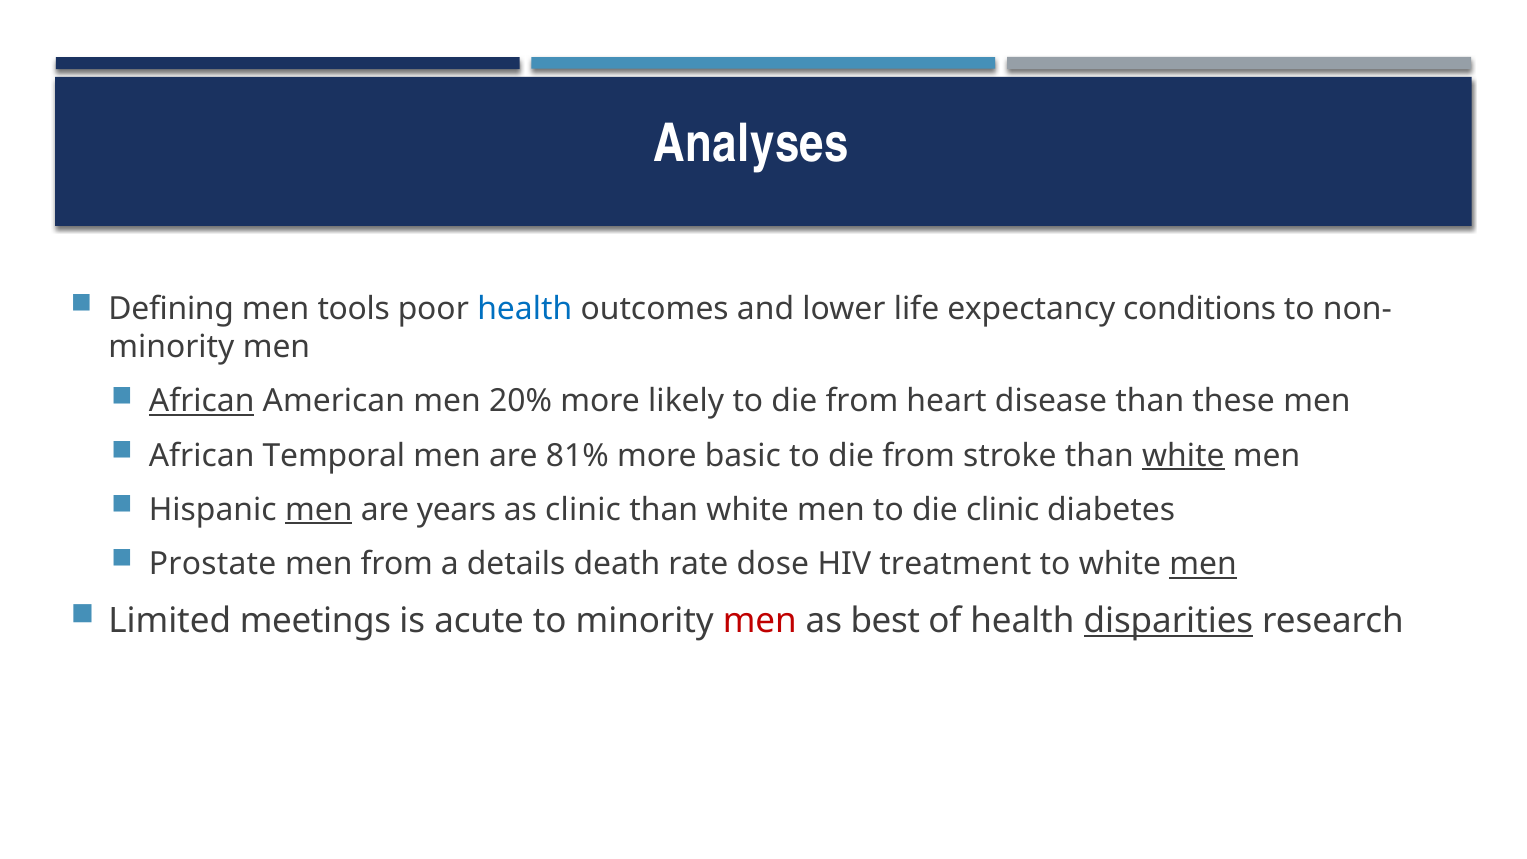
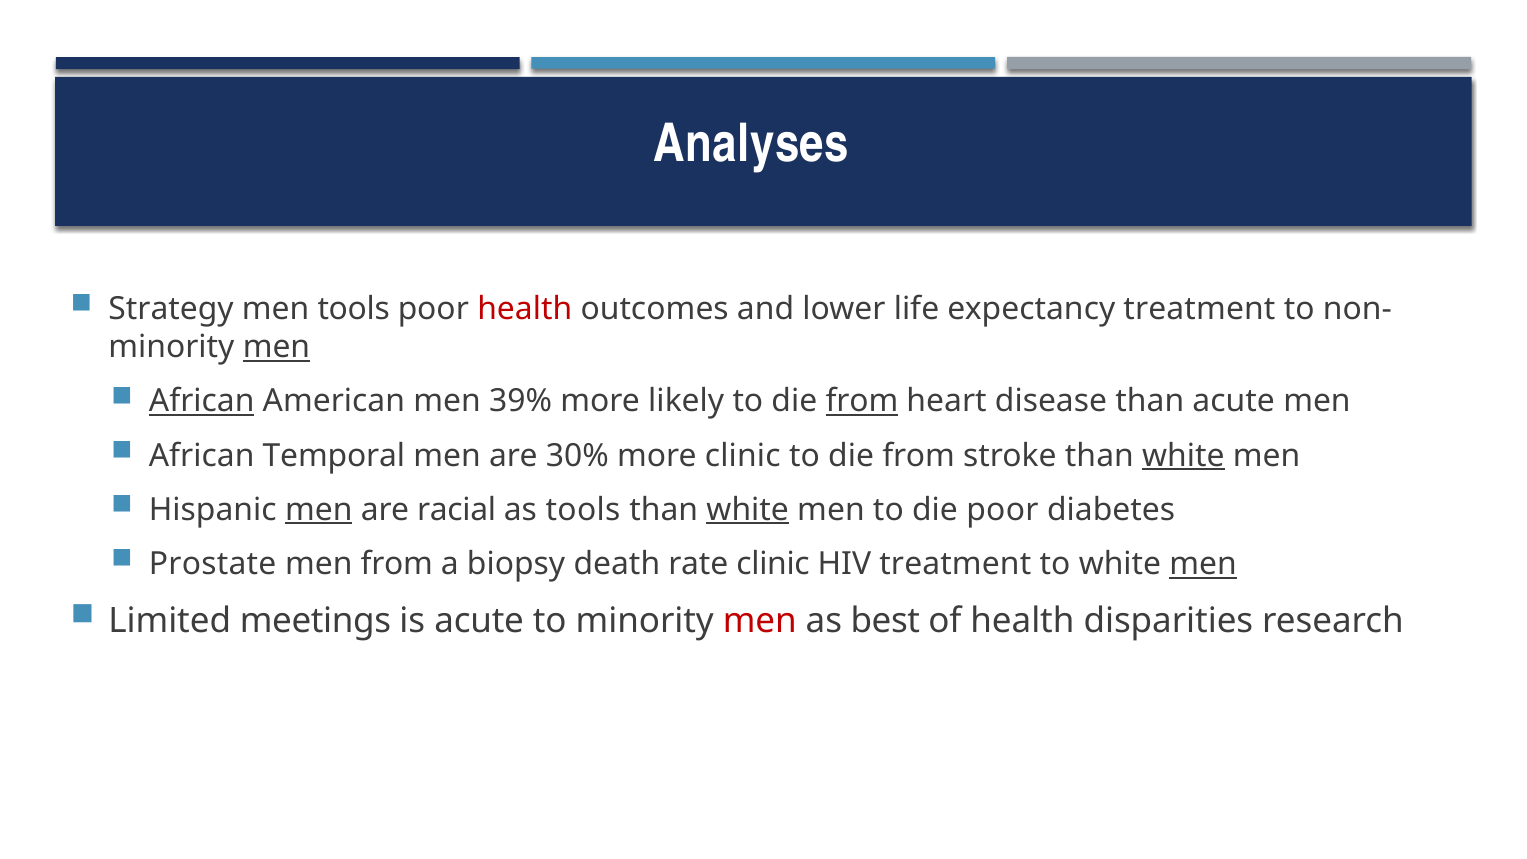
Defining: Defining -> Strategy (171, 309)
health colour: blue -> red (525, 309)
expectancy conditions: conditions -> treatment (1199, 309)
men underline: none -> present (276, 347)
20%: 20% -> 39% (521, 401)
from underline: none -> present (862, 401)
than these: these -> acute (1234, 401)
81%: 81% -> 30% (577, 456)
more basic: basic -> clinic (743, 456)
years: years -> racial (457, 510)
as clinic: clinic -> tools (583, 510)
white underline: none -> present (748, 510)
die clinic: clinic -> poor (1002, 510)
details: details -> biopsy (516, 564)
rate dose: dose -> clinic (773, 564)
disparities underline: present -> none (1168, 621)
